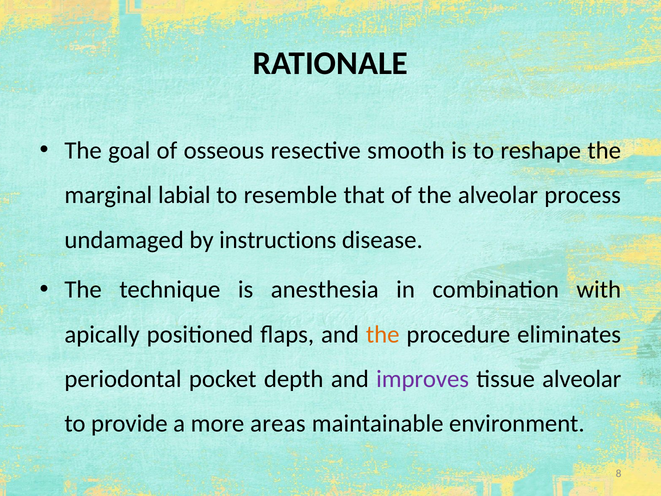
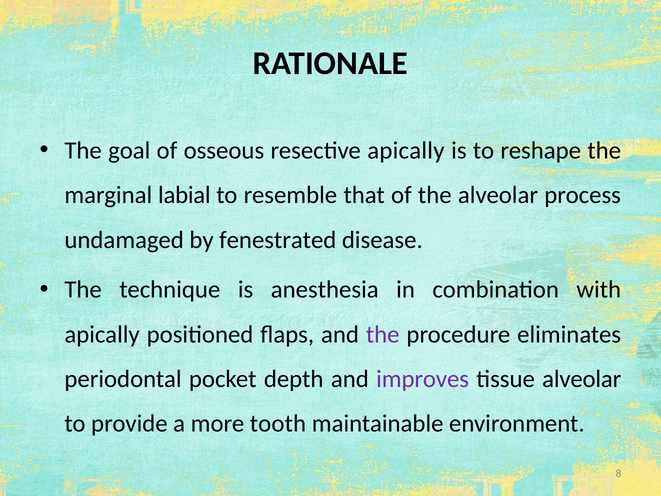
resective smooth: smooth -> apically (406, 150)
instructions: instructions -> fenestrated (278, 240)
the colour: orange -> purple (383, 334)
areas: areas -> tooth (278, 424)
